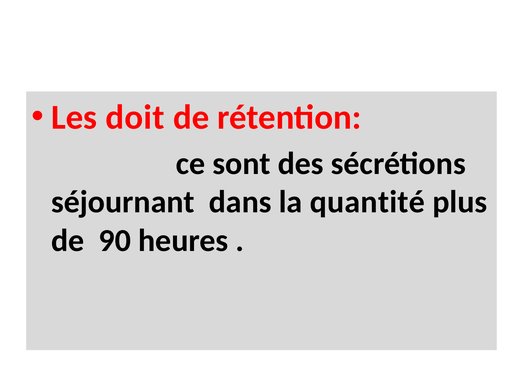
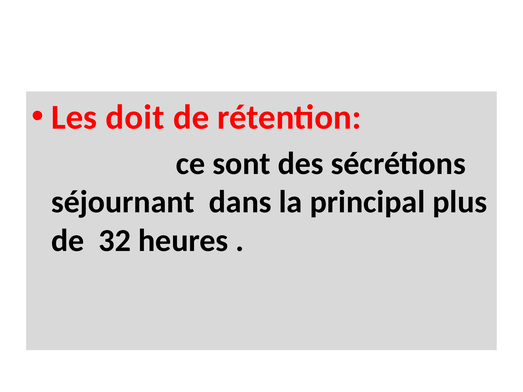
quantité: quantité -> principal (367, 202)
90: 90 -> 32 (115, 241)
